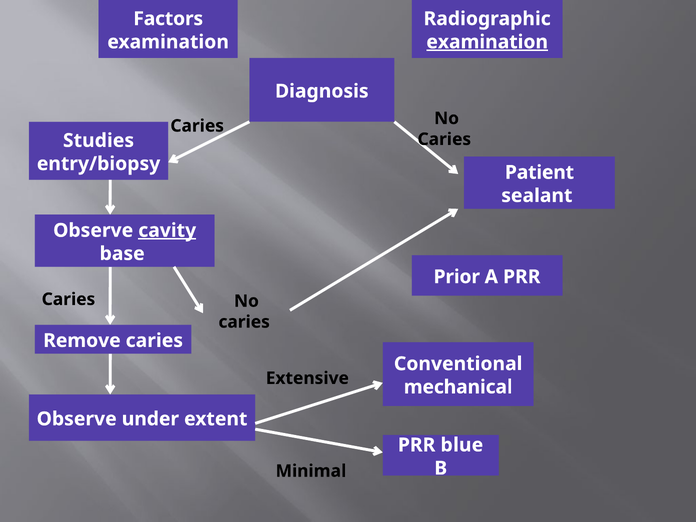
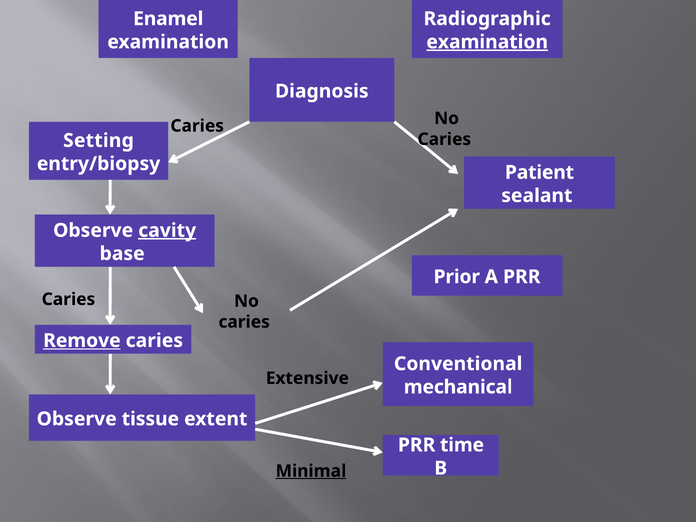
Factors: Factors -> Enamel (168, 19)
Studies: Studies -> Setting (98, 141)
Remove underline: none -> present (82, 341)
under: under -> tissue (150, 419)
blue: blue -> time (462, 445)
Minimal underline: none -> present (311, 471)
